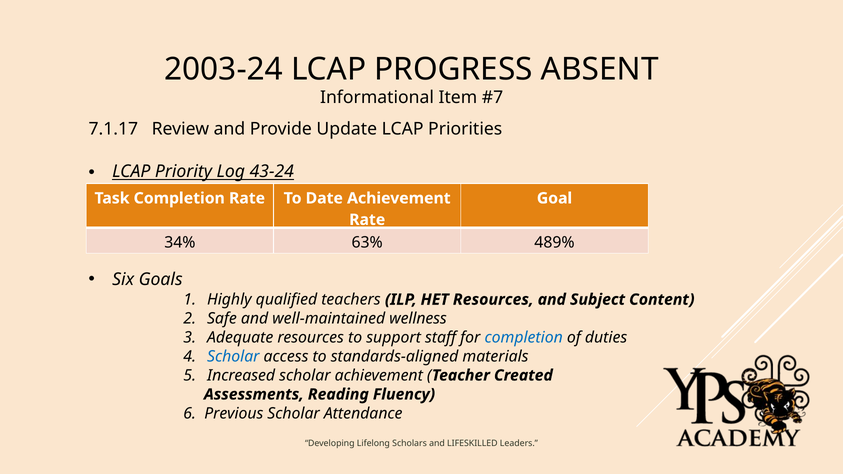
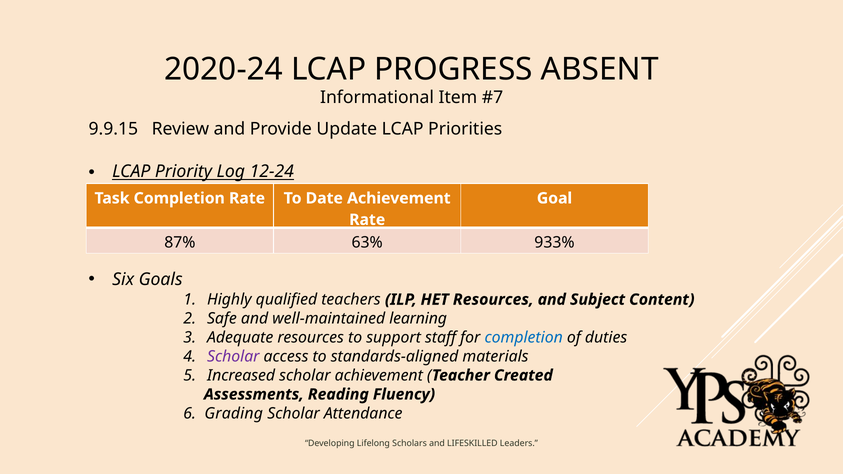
2003-24: 2003-24 -> 2020-24 (224, 69)
7.1.17: 7.1.17 -> 9.9.15 (113, 129)
43-24: 43-24 -> 12-24 (272, 171)
34%: 34% -> 87% (180, 243)
489%: 489% -> 933% (554, 243)
wellness: wellness -> learning (418, 319)
Scholar colour: blue -> purple (233, 357)
Previous: Previous -> Grading (234, 413)
